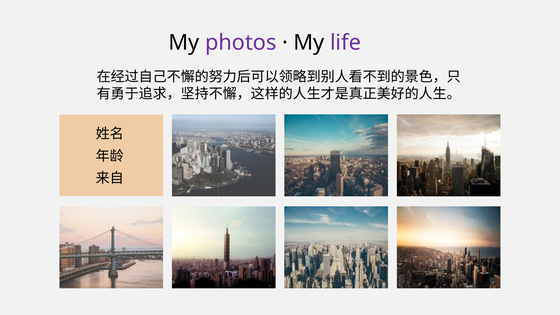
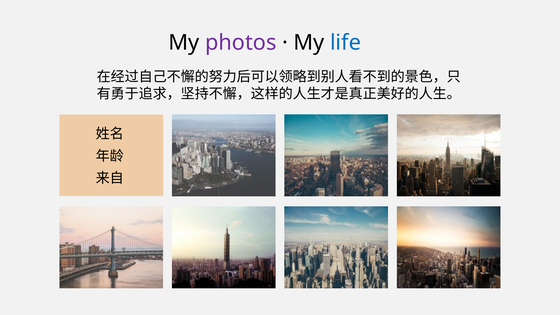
life colour: purple -> blue (345, 43)
